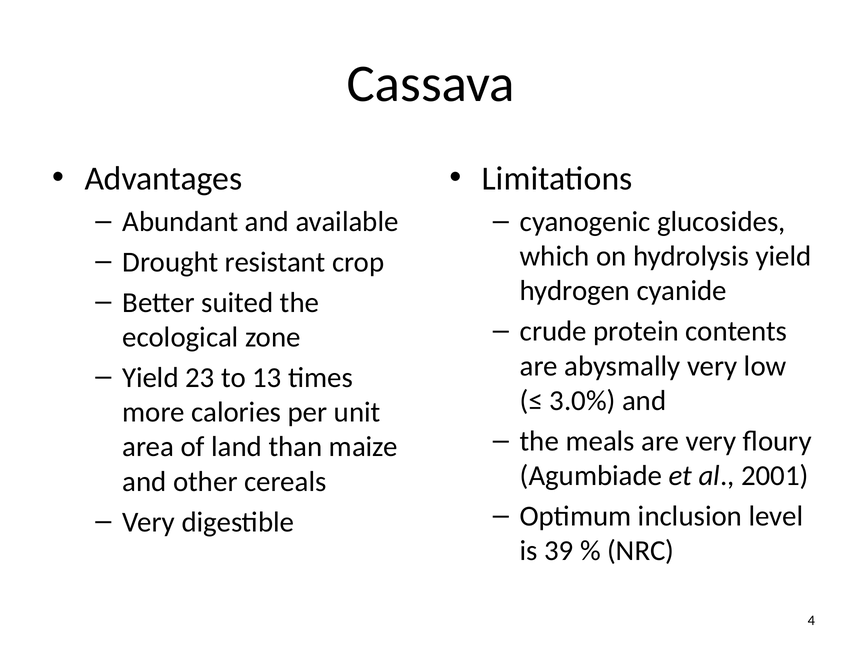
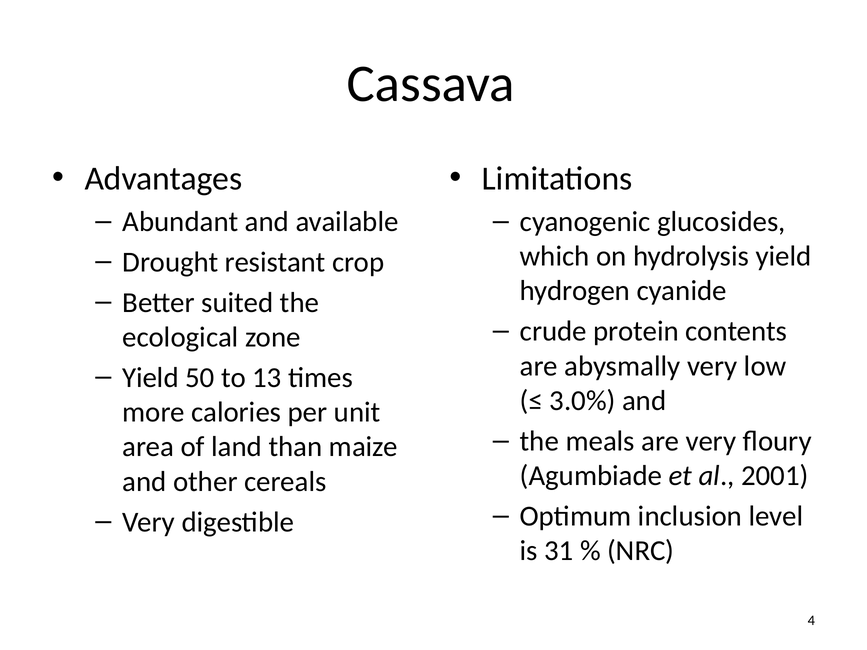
23: 23 -> 50 (200, 378)
39: 39 -> 31 (559, 551)
